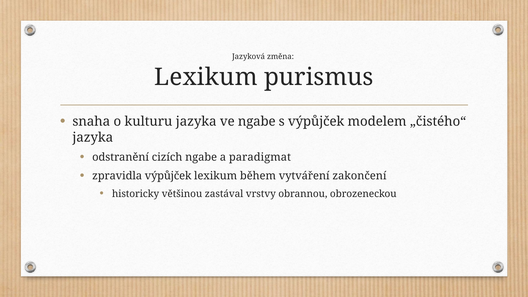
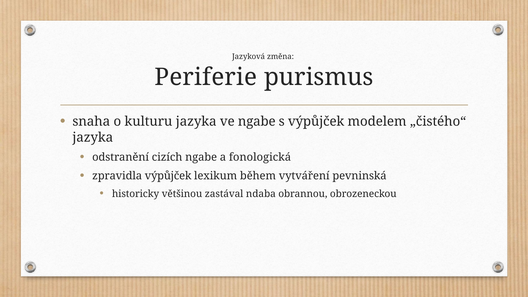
Lexikum: Lexikum -> Periferie (206, 77)
paradigmat: paradigmat -> fonologická (260, 157)
zakončení: zakončení -> pevninská (360, 176)
vrstvy: vrstvy -> ndaba (261, 194)
